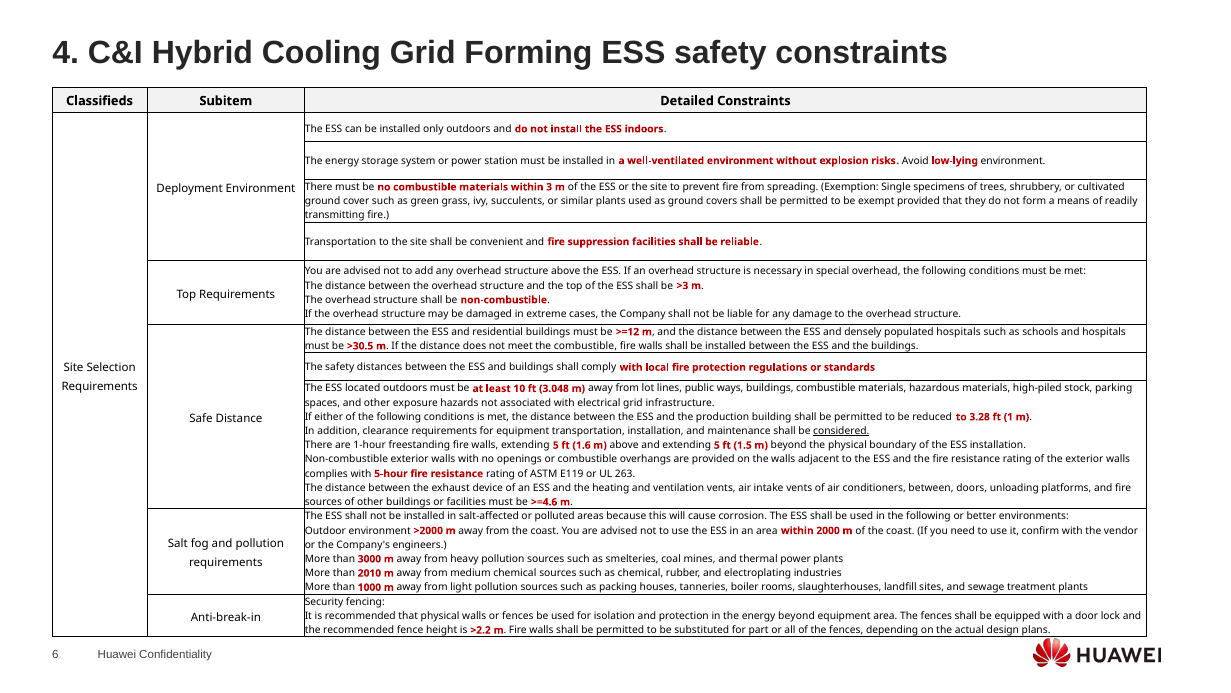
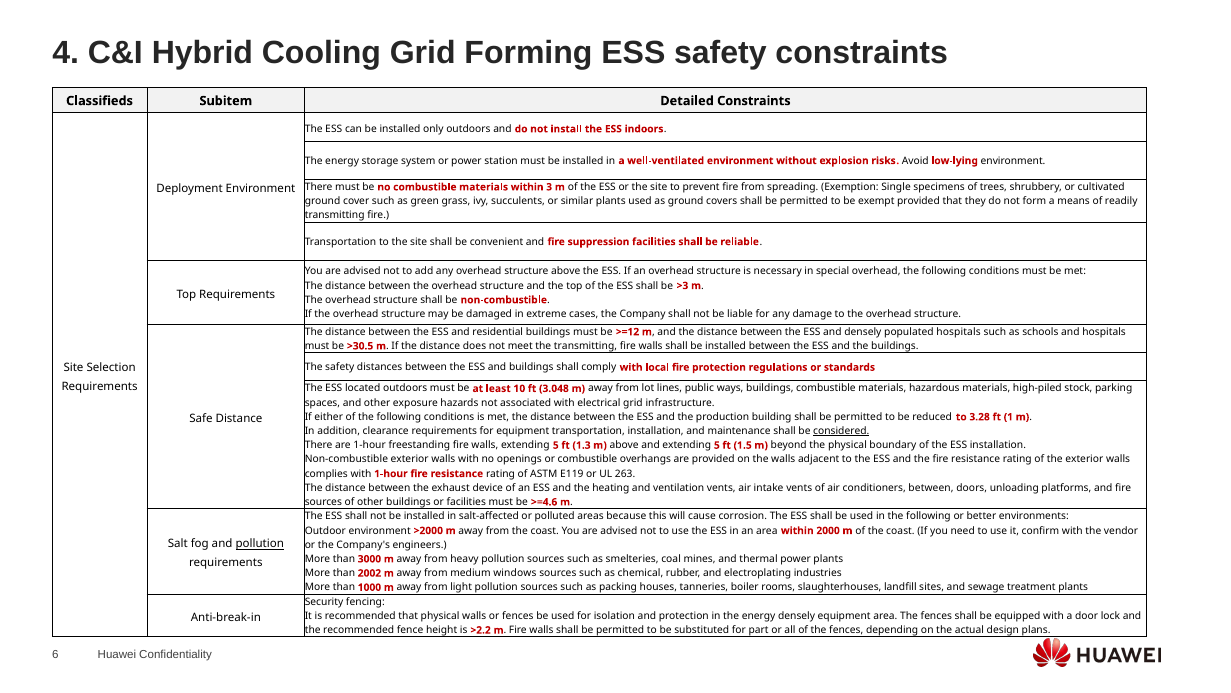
the combustible: combustible -> transmitting (586, 346)
1.6: 1.6 -> 1.3 (582, 445)
with 5-hour: 5-hour -> 1-hour (391, 473)
pollution underline: none -> present (260, 544)
2010: 2010 -> 2002 (369, 573)
medium chemical: chemical -> windows (515, 573)
energy beyond: beyond -> densely (797, 616)
